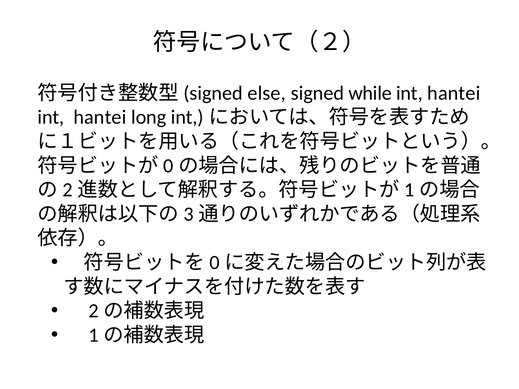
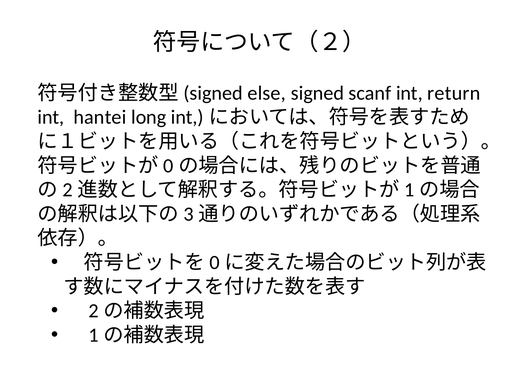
while: while -> scanf (370, 93)
hantei: hantei -> return (454, 93)
